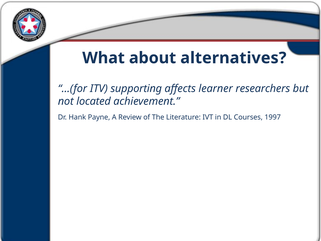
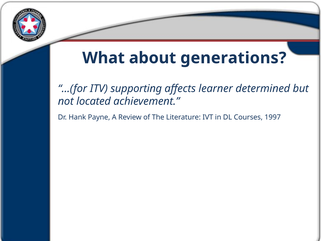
alternatives: alternatives -> generations (233, 58)
researchers: researchers -> determined (263, 88)
